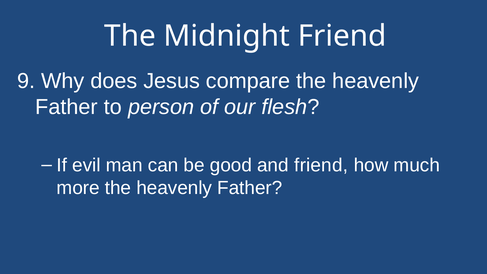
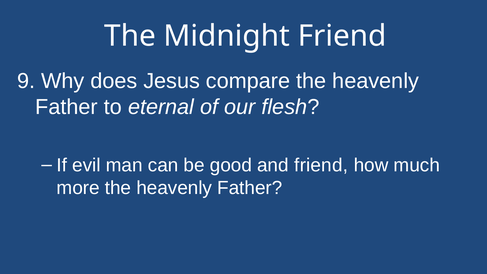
person: person -> eternal (161, 107)
